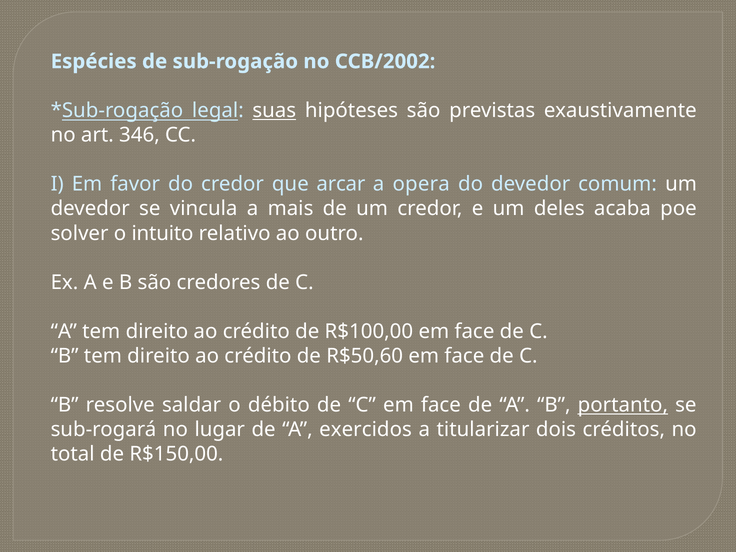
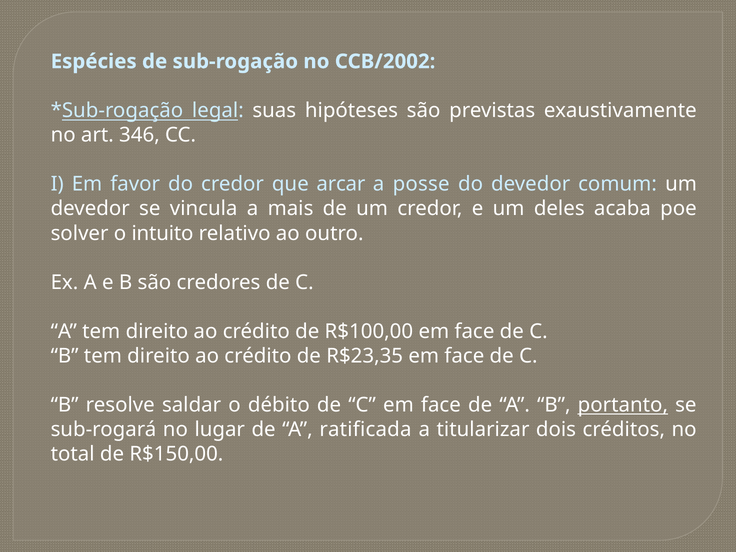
suas underline: present -> none (274, 111)
opera: opera -> posse (421, 184)
R$50,60: R$50,60 -> R$23,35 (365, 356)
exercidos: exercidos -> ratificada (365, 430)
